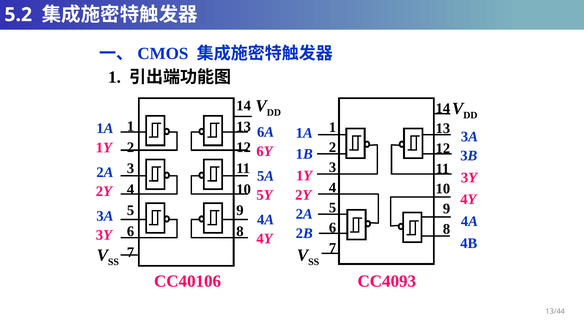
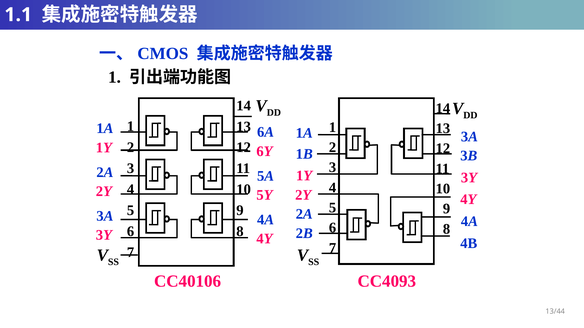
5.2: 5.2 -> 1.1 (18, 15)
